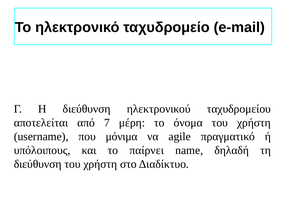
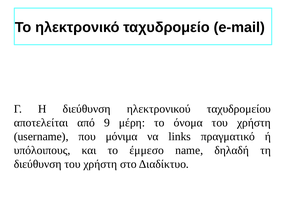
7: 7 -> 9 (107, 123)
agile: agile -> links (180, 137)
παίρνει: παίρνει -> έμμεσο (147, 151)
